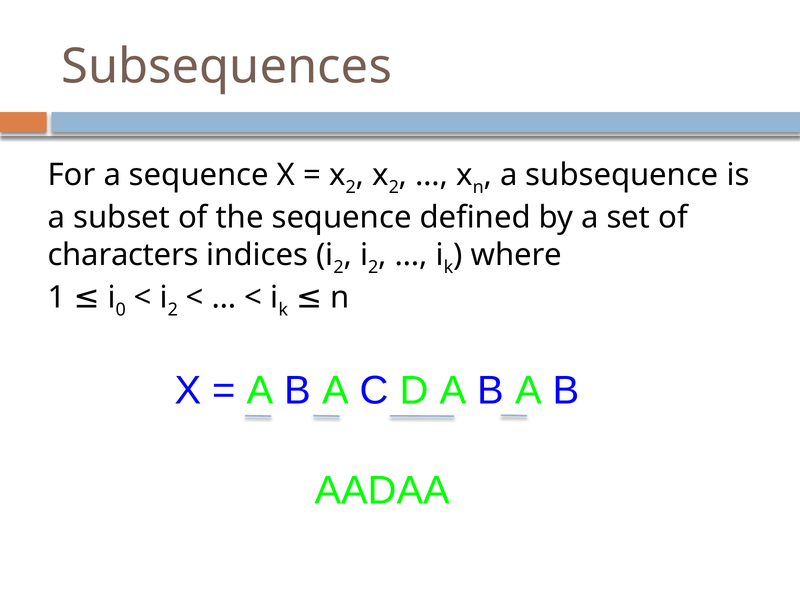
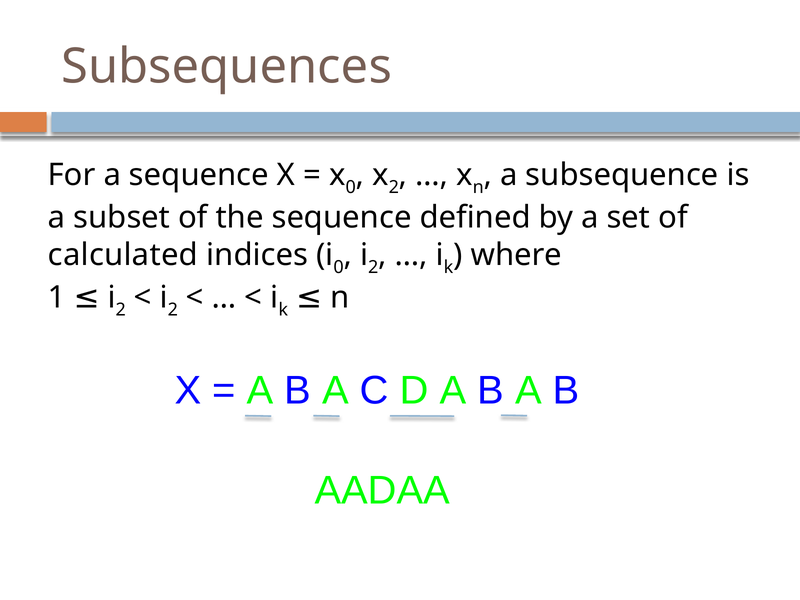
2: 2 -> 0 (351, 187)
characters: characters -> calculated (123, 255)
2: 2 -> 0 (339, 267)
0: 0 -> 2 (121, 310)
